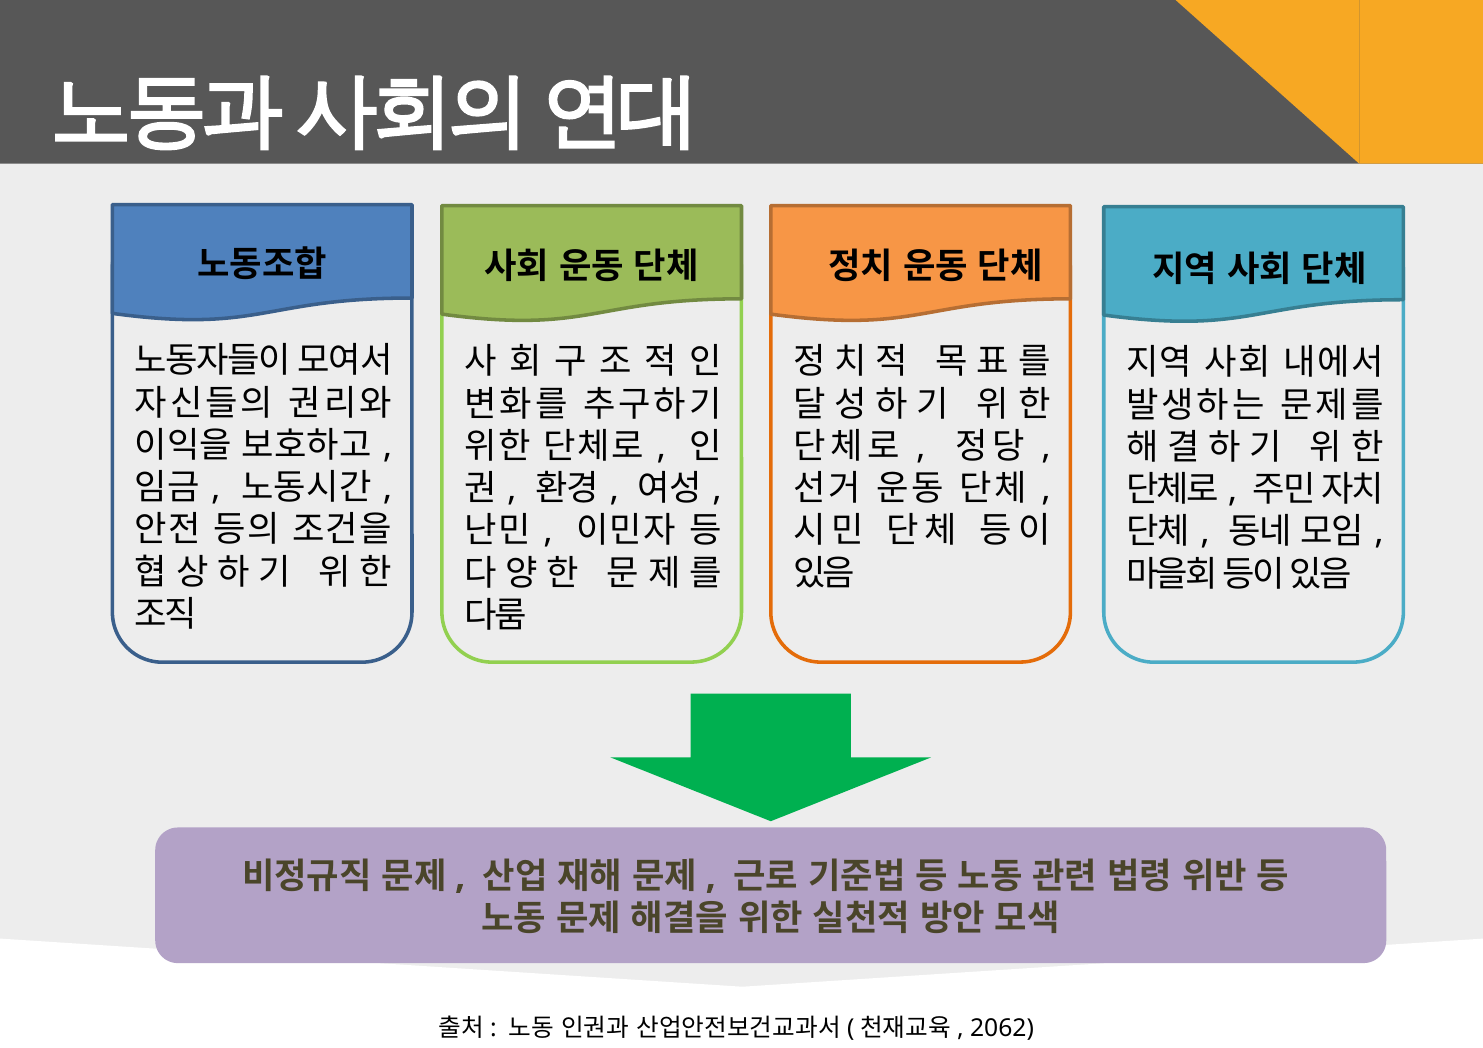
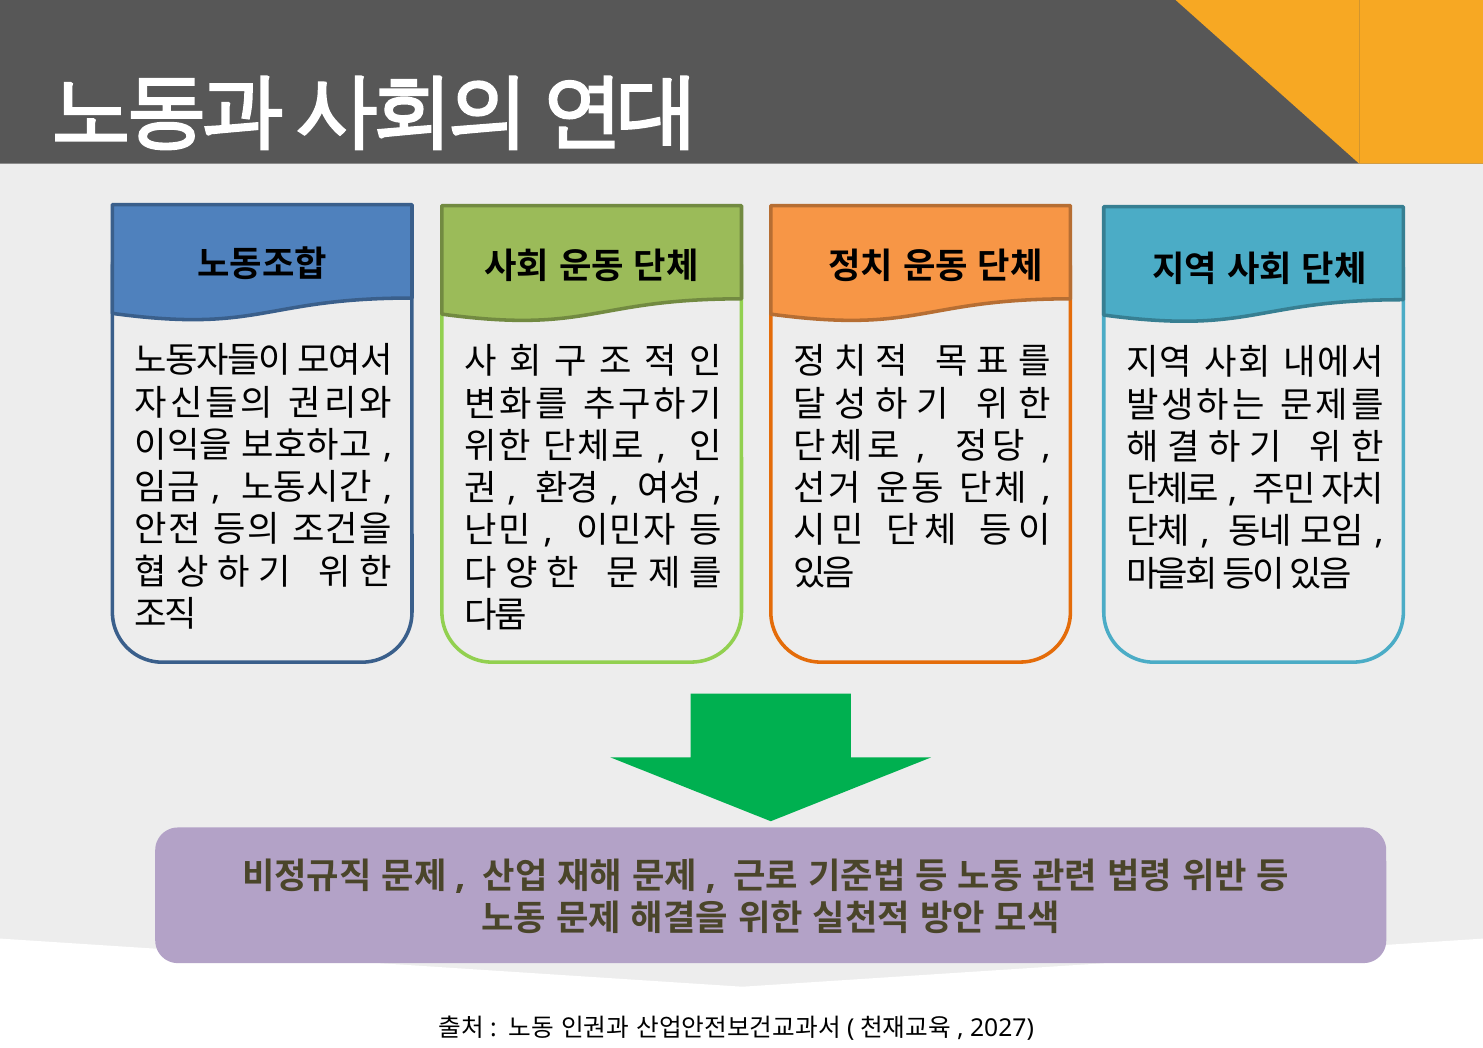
2062: 2062 -> 2027 (1002, 1029)
